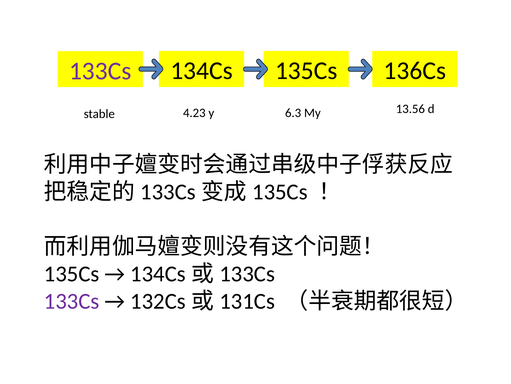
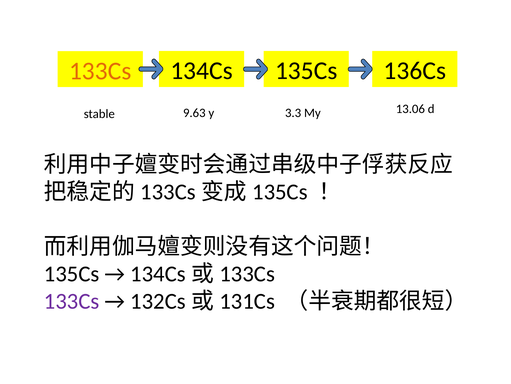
133Cs colour: purple -> orange (100, 71)
4.23: 4.23 -> 9.63 (194, 113)
6.3: 6.3 -> 3.3 (293, 113)
13.56: 13.56 -> 13.06 (410, 109)
